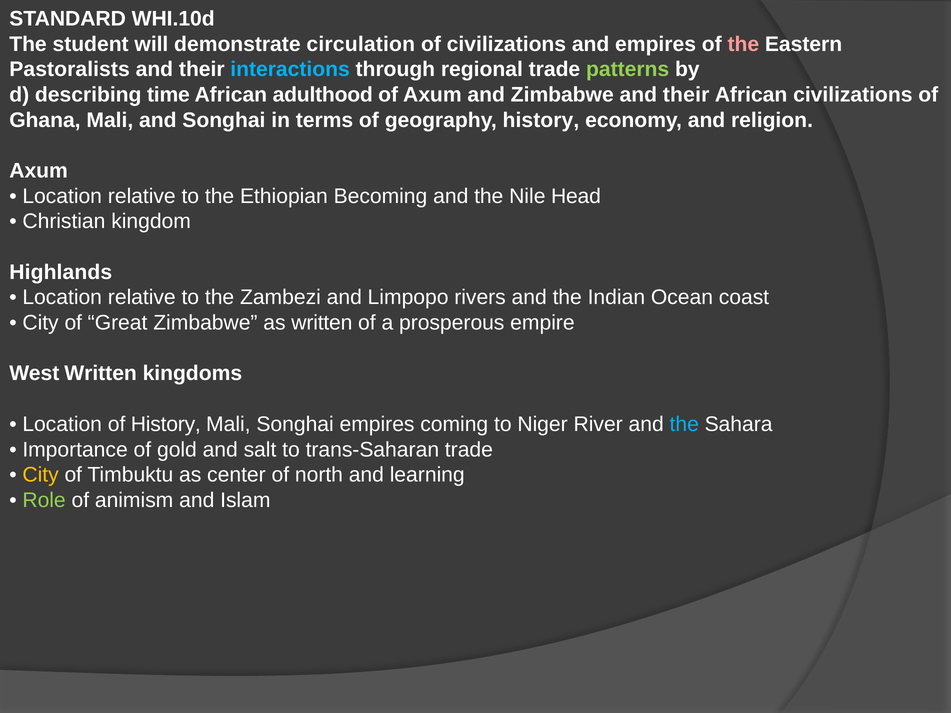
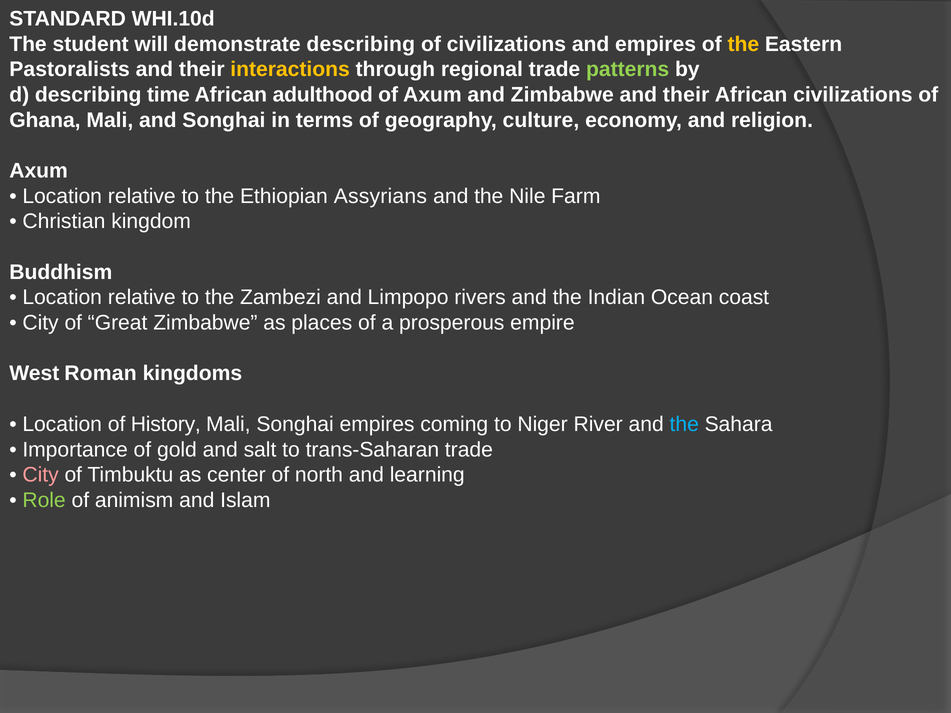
demonstrate circulation: circulation -> describing (361, 44)
the colour: pink -> yellow (743, 44)
interactions colour: light blue -> yellow (290, 69)
geography history: history -> culture (541, 120)
Becoming: Becoming -> Assyrians (380, 196)
Head: Head -> Farm (576, 196)
Highlands: Highlands -> Buddhism (61, 272)
as written: written -> places (322, 323)
West Written: Written -> Roman (100, 374)
City colour: yellow -> pink (41, 475)
